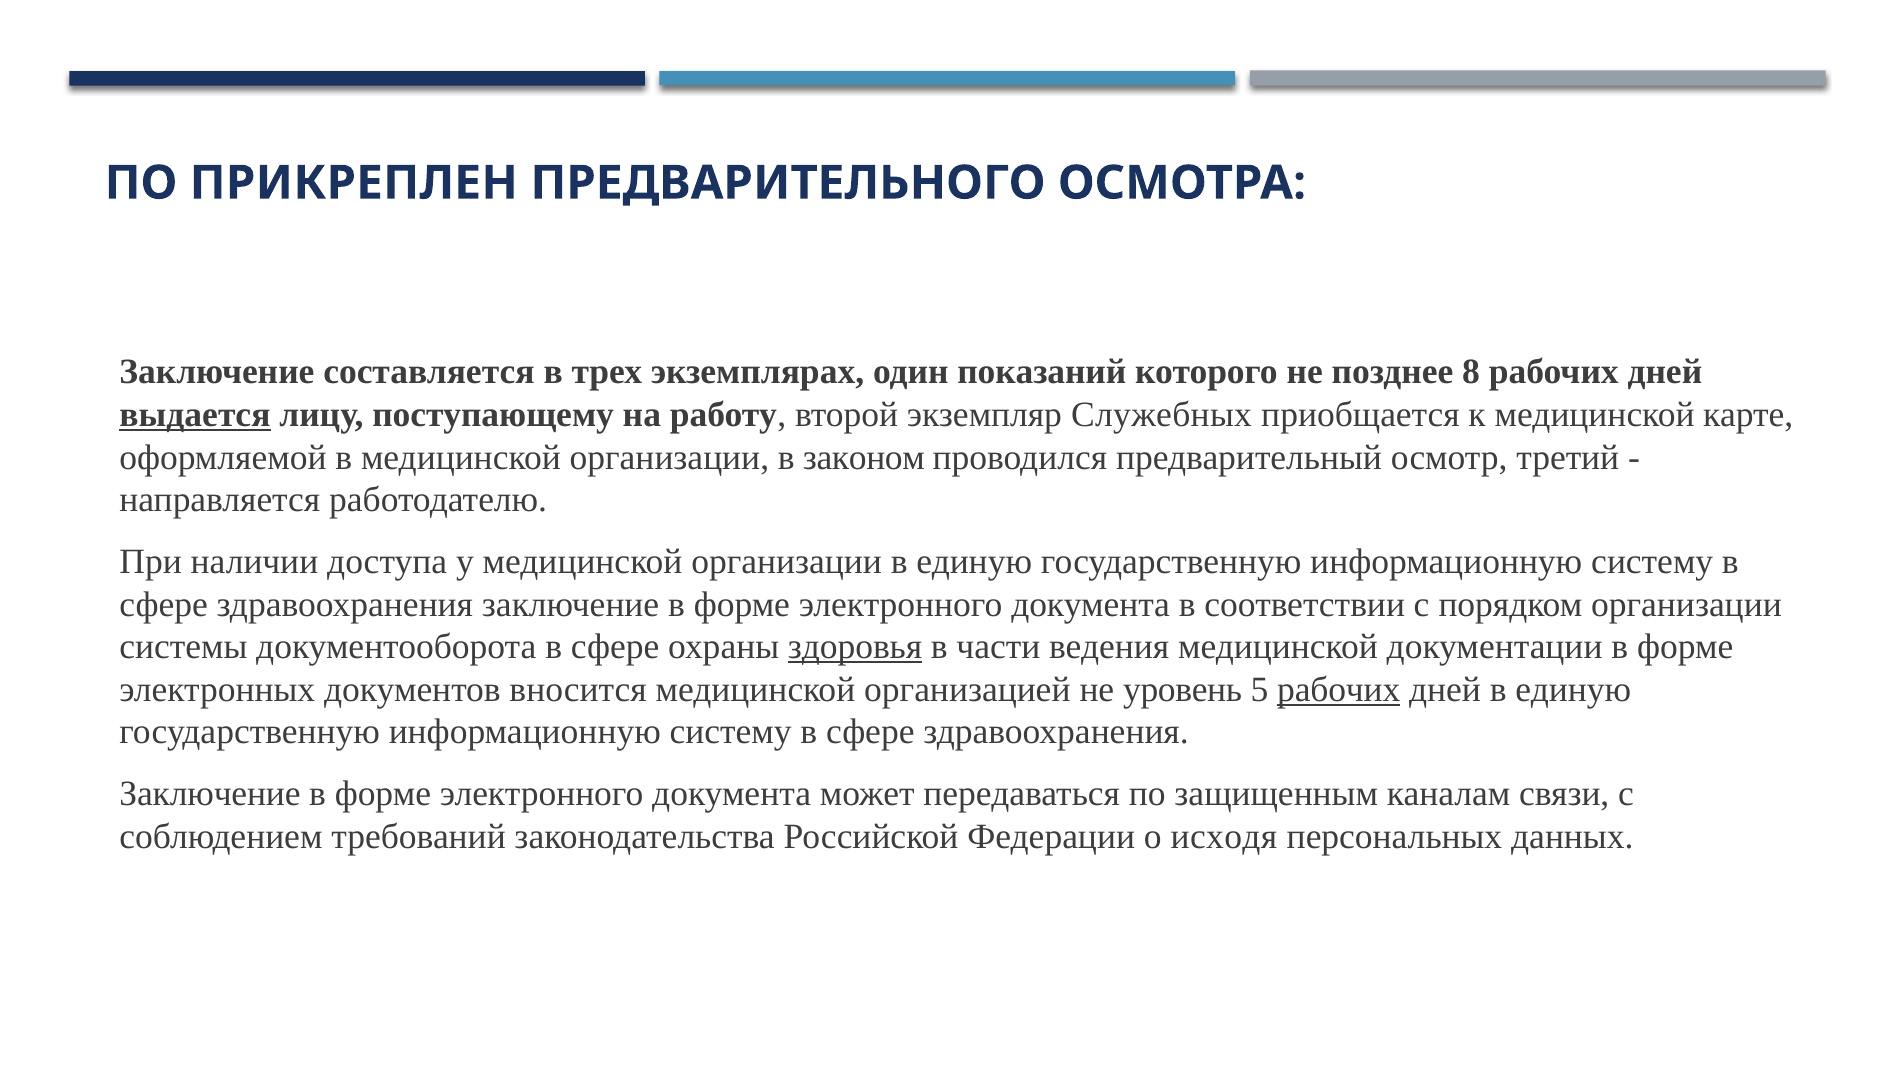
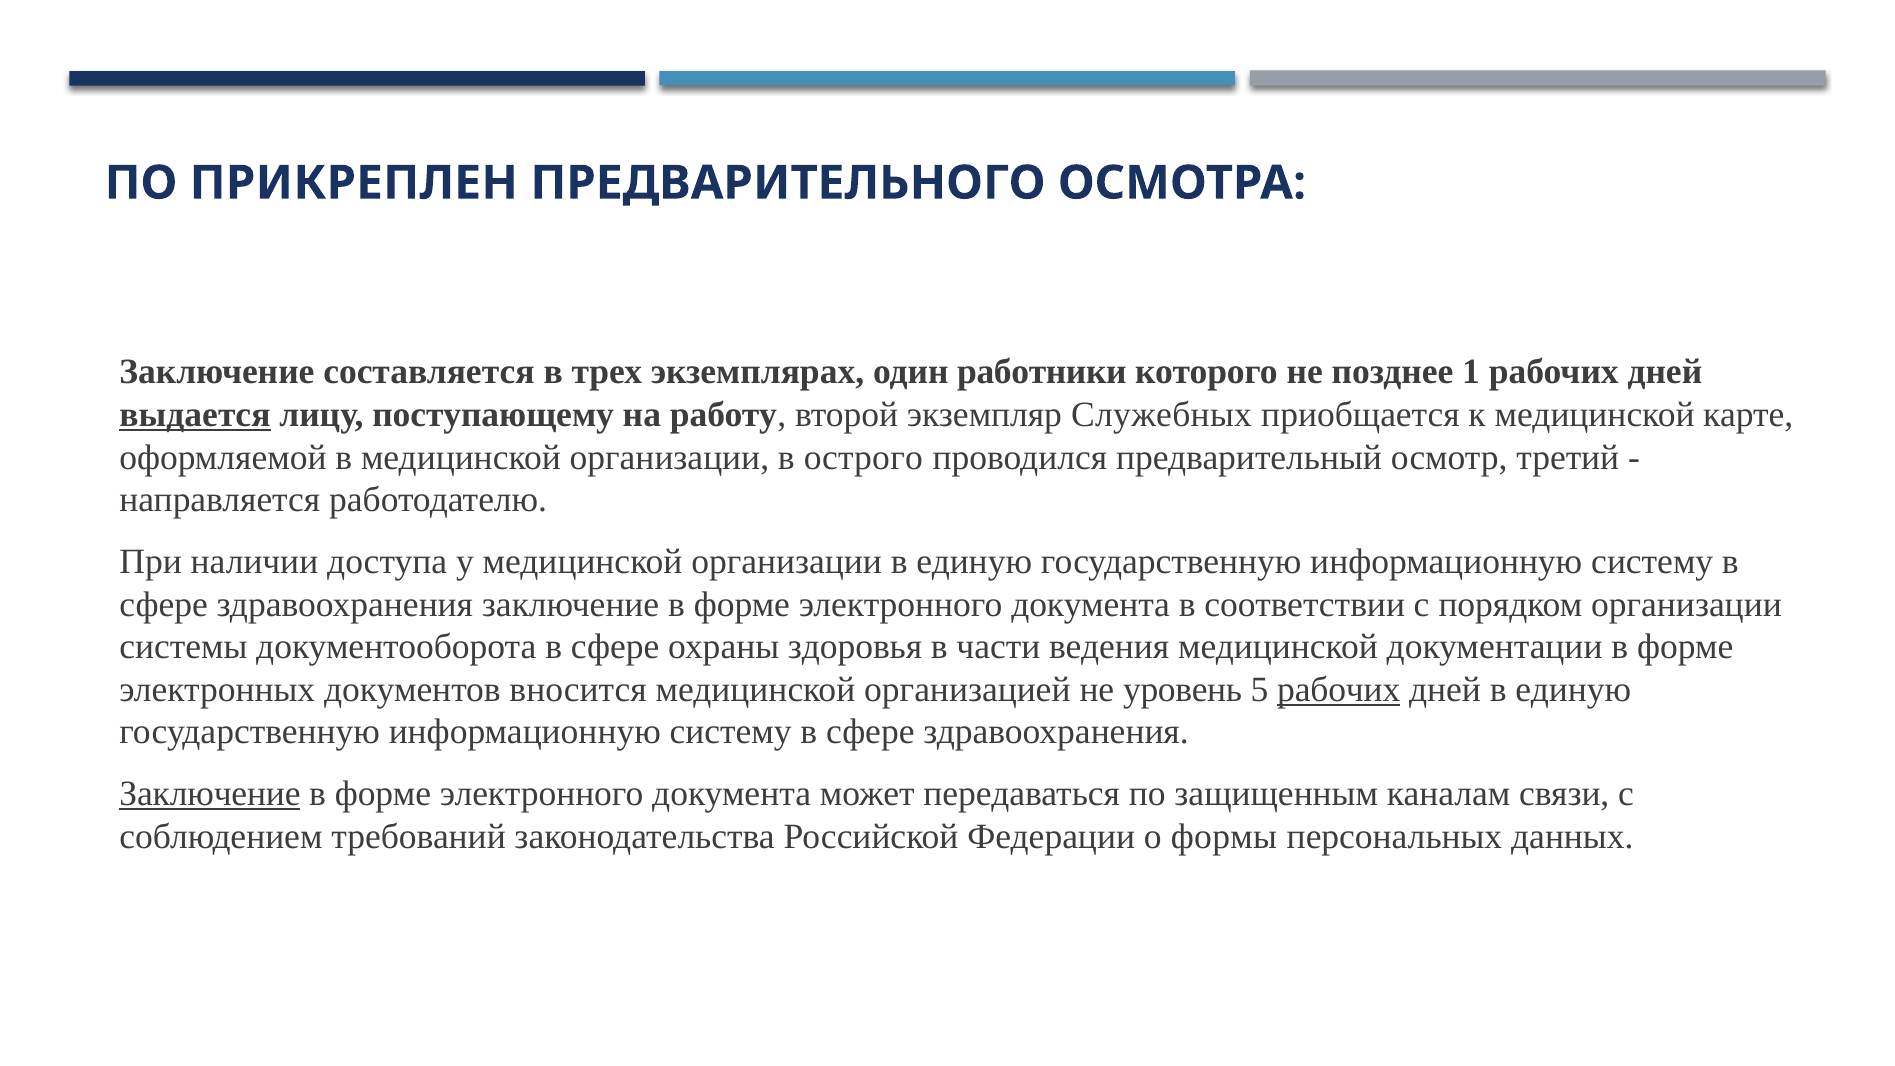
показаний: показаний -> работники (1042, 372)
8: 8 -> 1 (1471, 372)
законом: законом -> острого (863, 457)
здоровья underline: present -> none (855, 647)
Заключение underline: none -> present (210, 794)
исходя: исходя -> формы (1224, 836)
